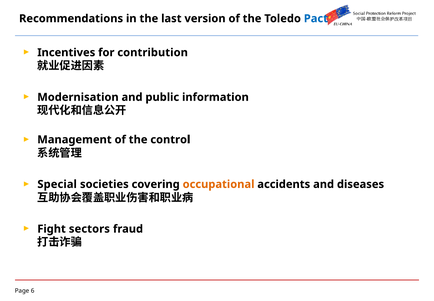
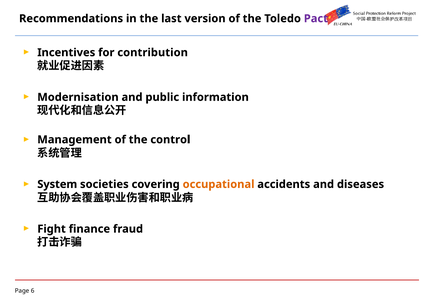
Pact colour: blue -> purple (316, 19)
Special: Special -> System (57, 184)
sectors: sectors -> finance (89, 229)
